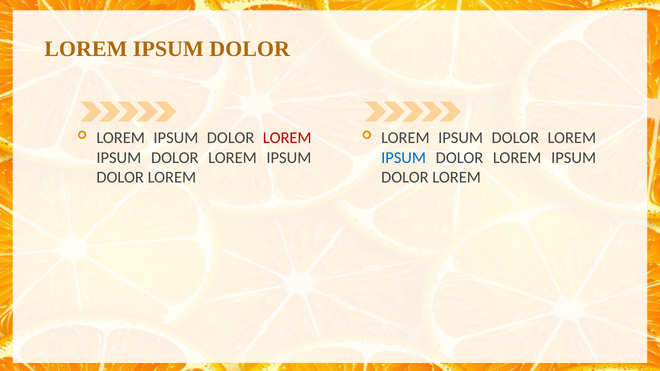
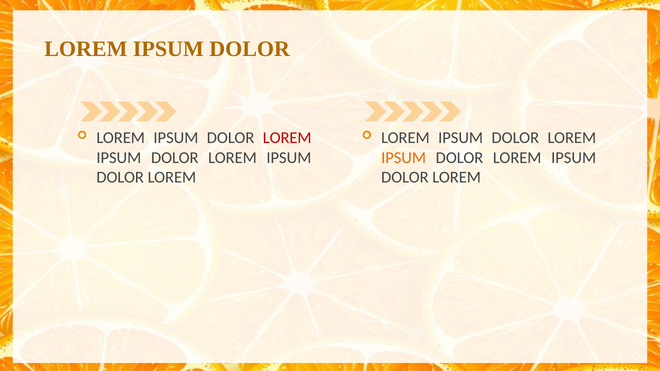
IPSUM colour: blue -> orange (404, 158)
